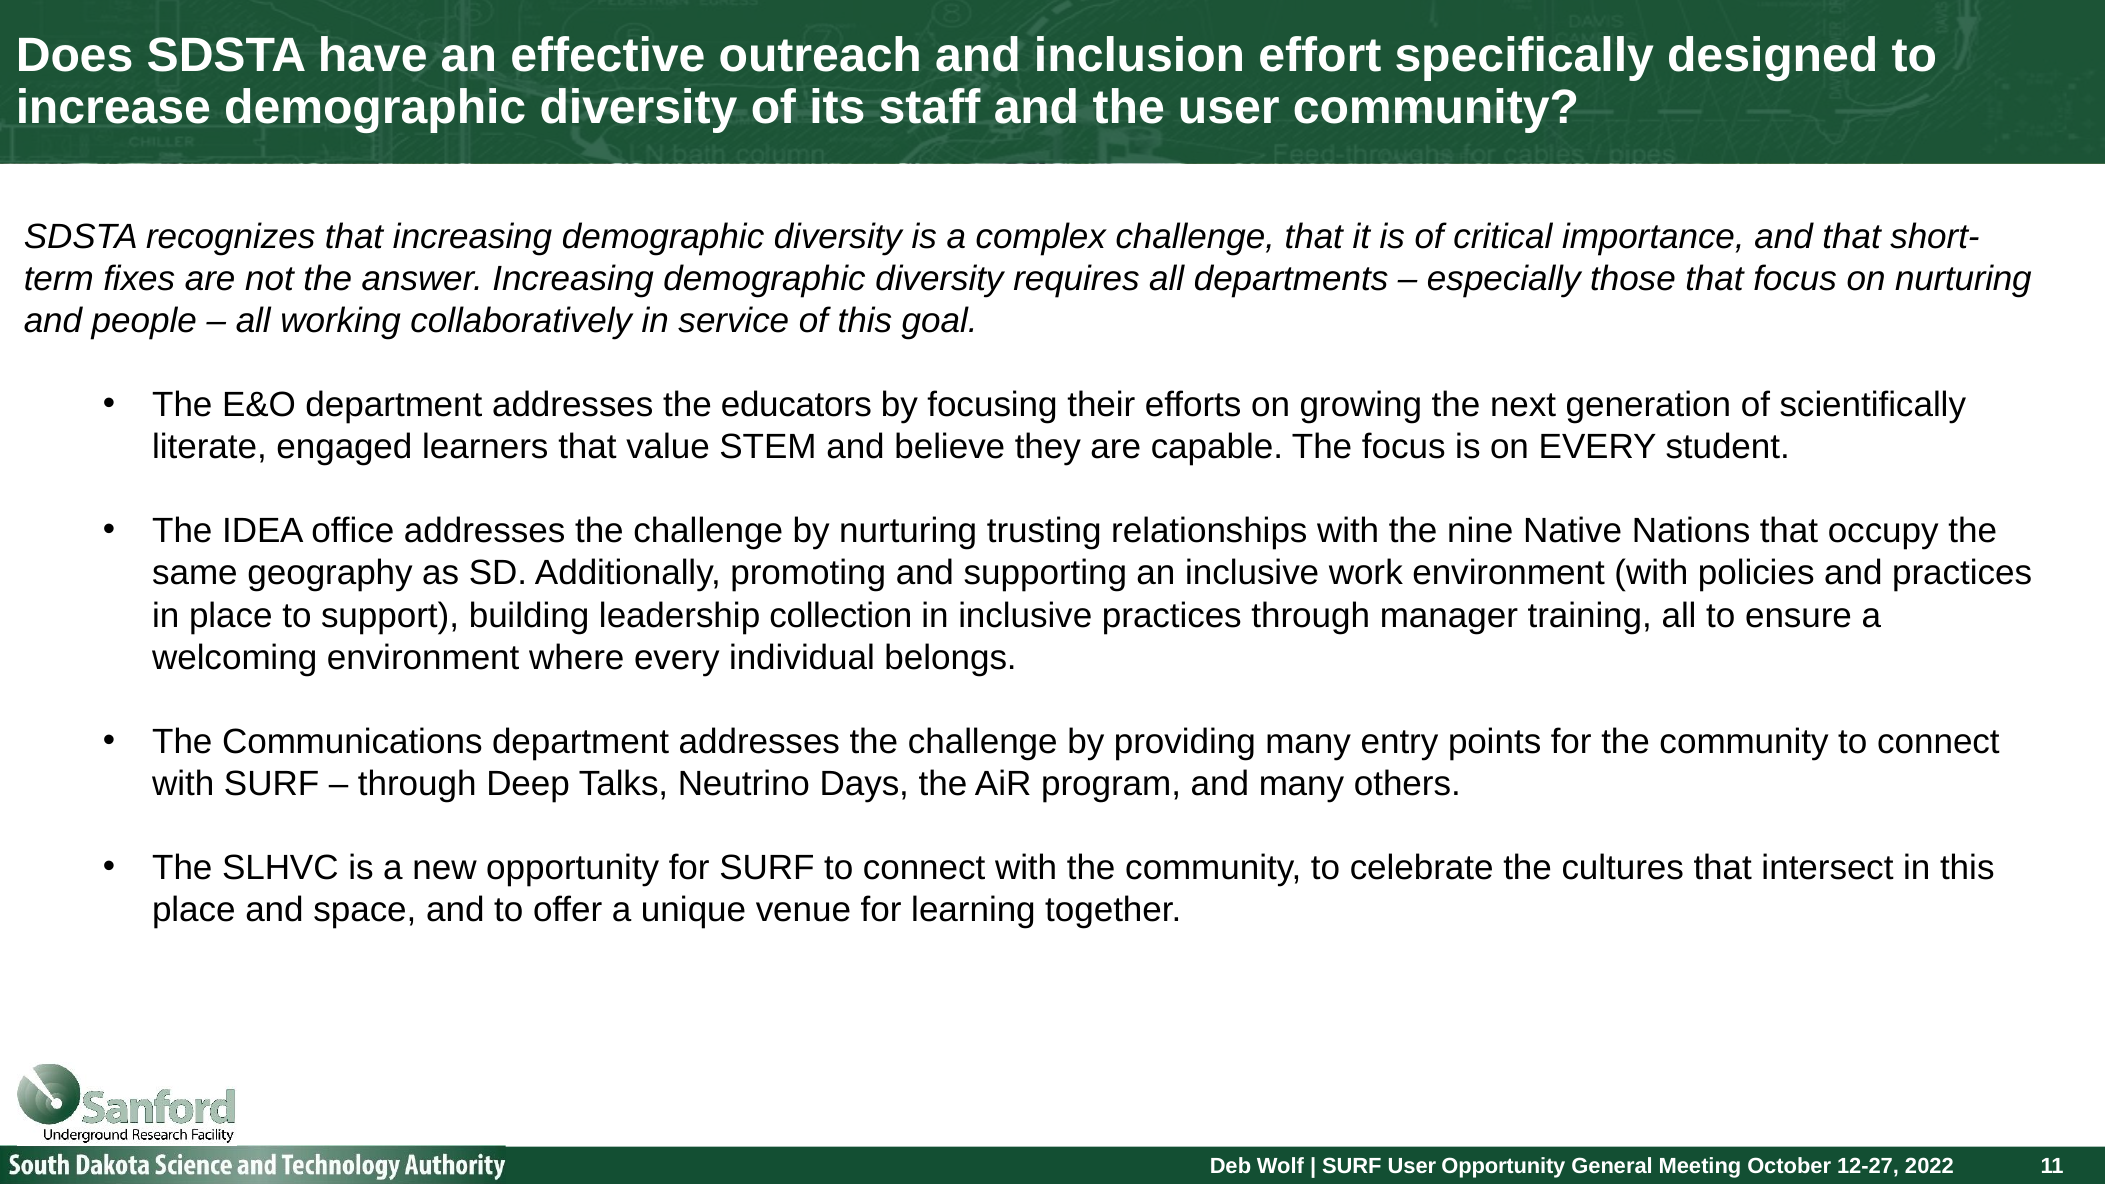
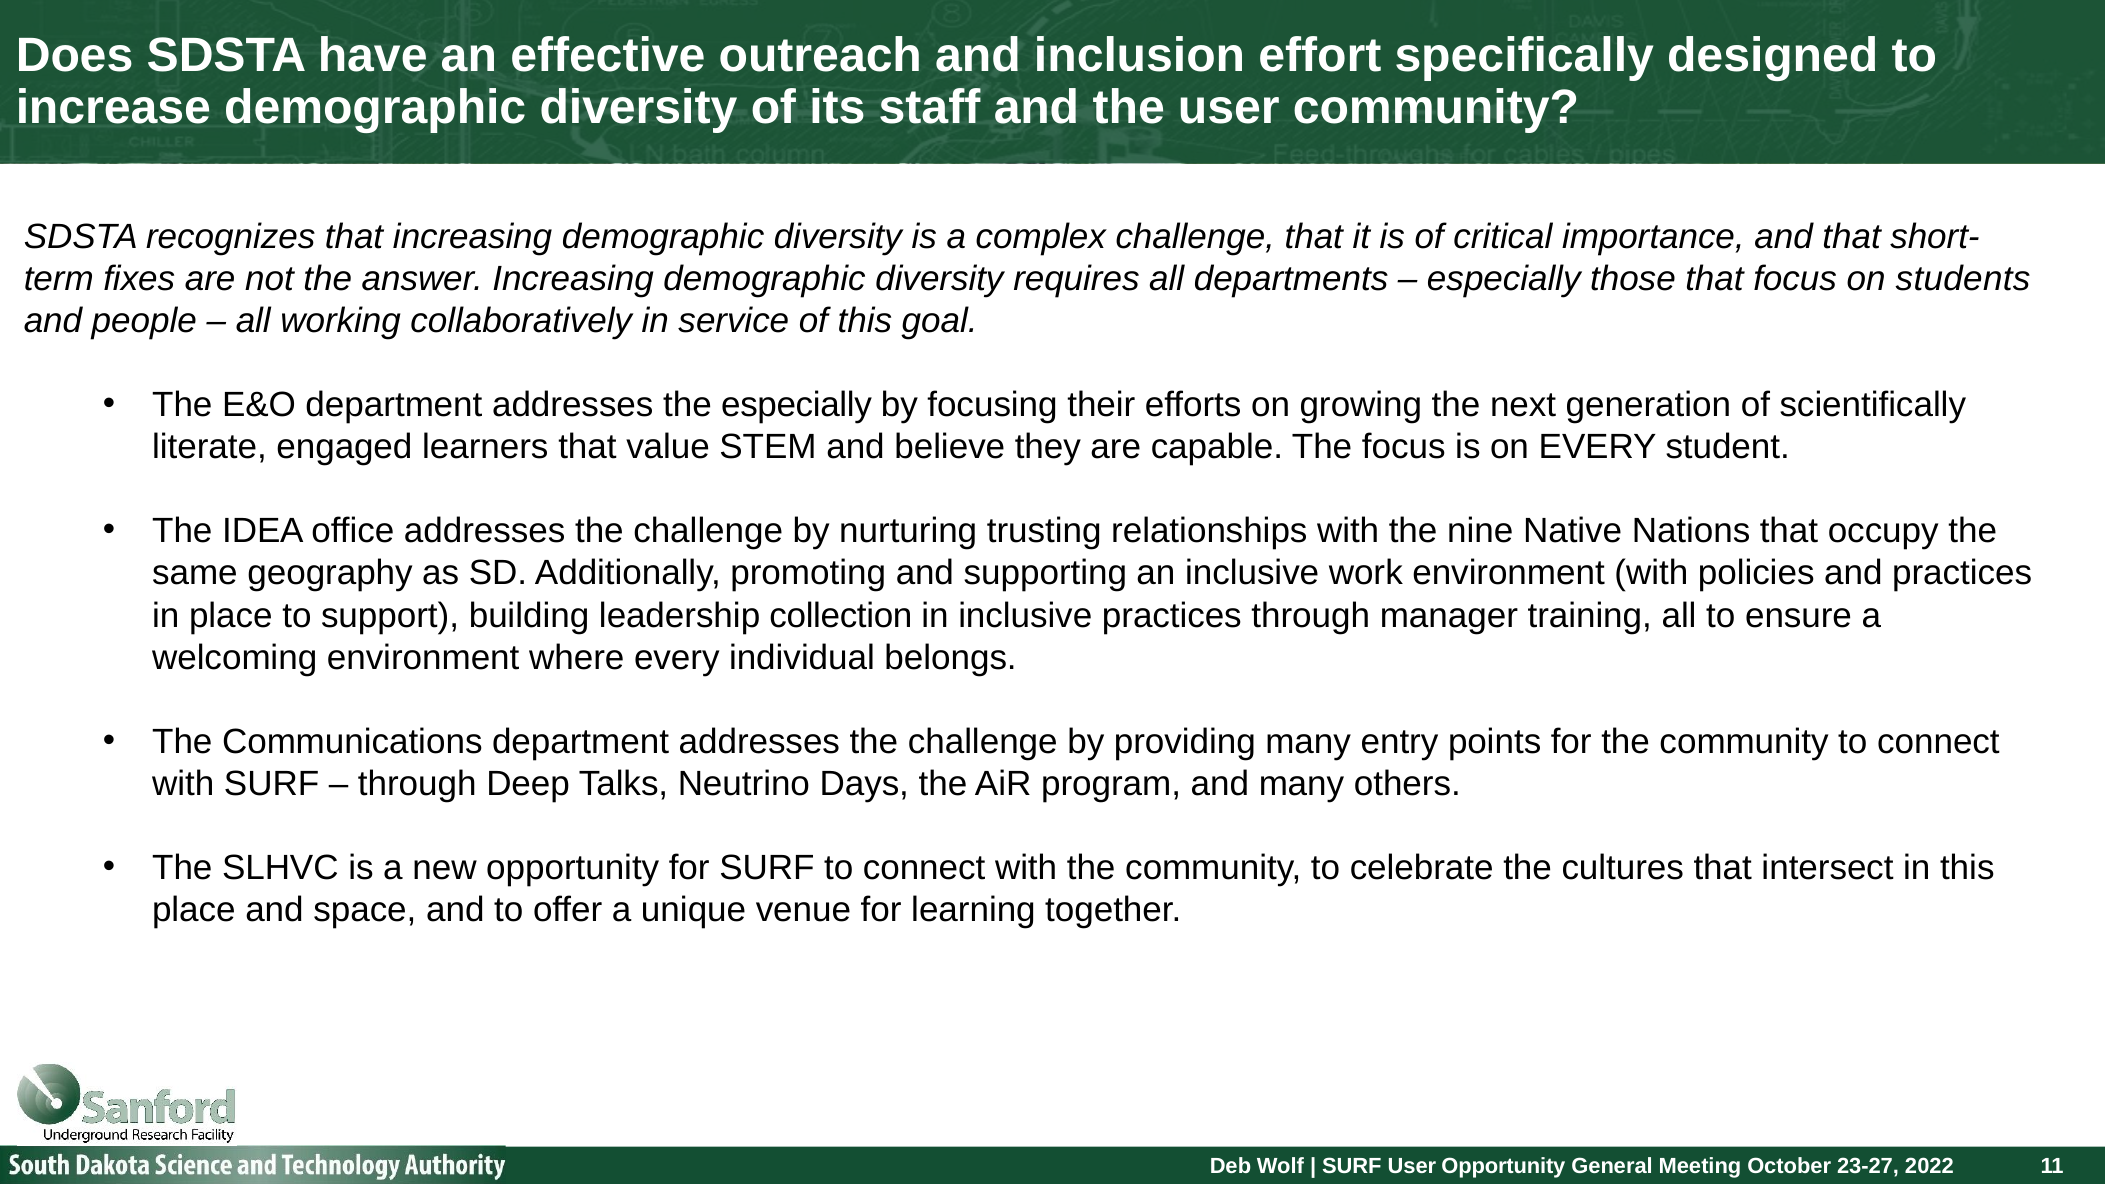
on nurturing: nurturing -> students (1963, 279)
the educators: educators -> especially (796, 405)
12-27: 12-27 -> 23-27 (1868, 1166)
